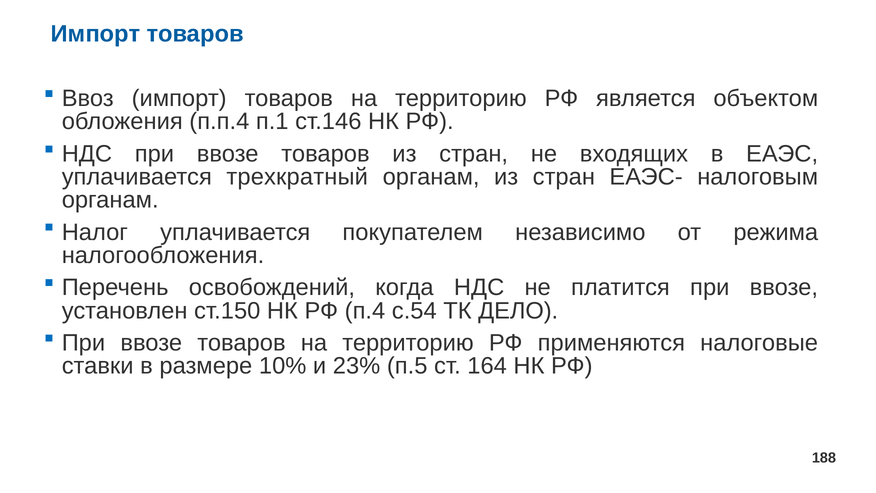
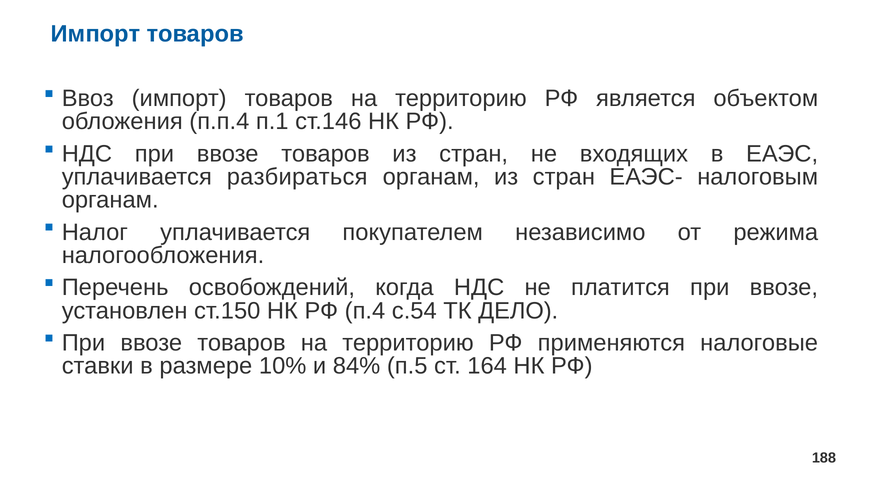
трехкратный: трехкратный -> разбираться (297, 177)
23%: 23% -> 84% (357, 366)
